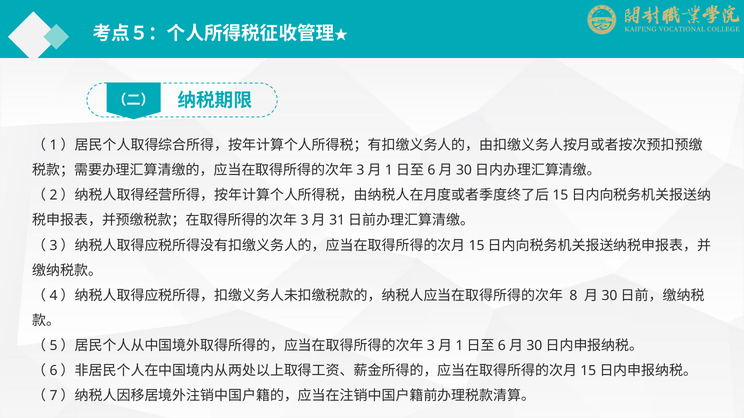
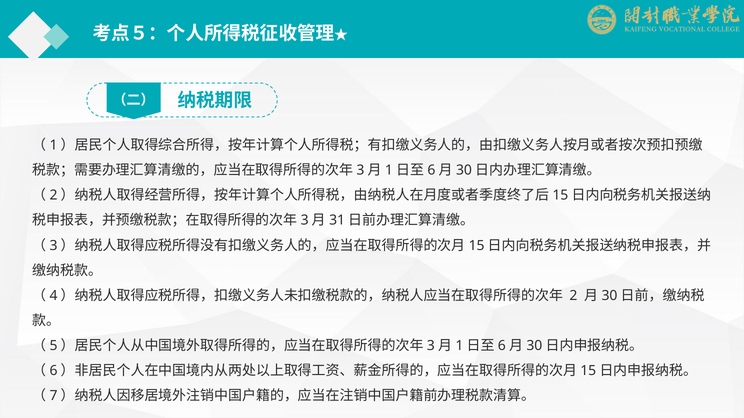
8: 8 -> 2 (573, 296)
